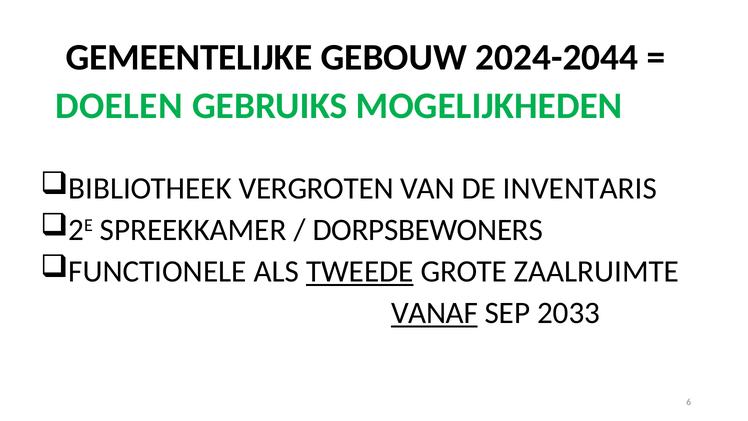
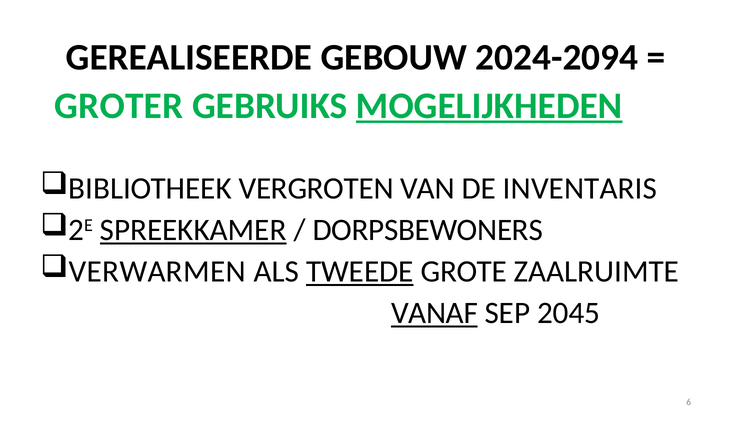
GEMEENTELIJKE: GEMEENTELIJKE -> GEREALISEERDE (189, 57)
2024-2044: 2024-2044 -> 2024-2094 (557, 57)
DOELEN: DOELEN -> GROTER (119, 106)
MOGELIJKHEDEN underline: none -> present (489, 106)
SPREEKKAMER underline: none -> present (193, 230)
FUNCTIONELE: FUNCTIONELE -> VERWARMEN (157, 271)
2033: 2033 -> 2045 (569, 313)
